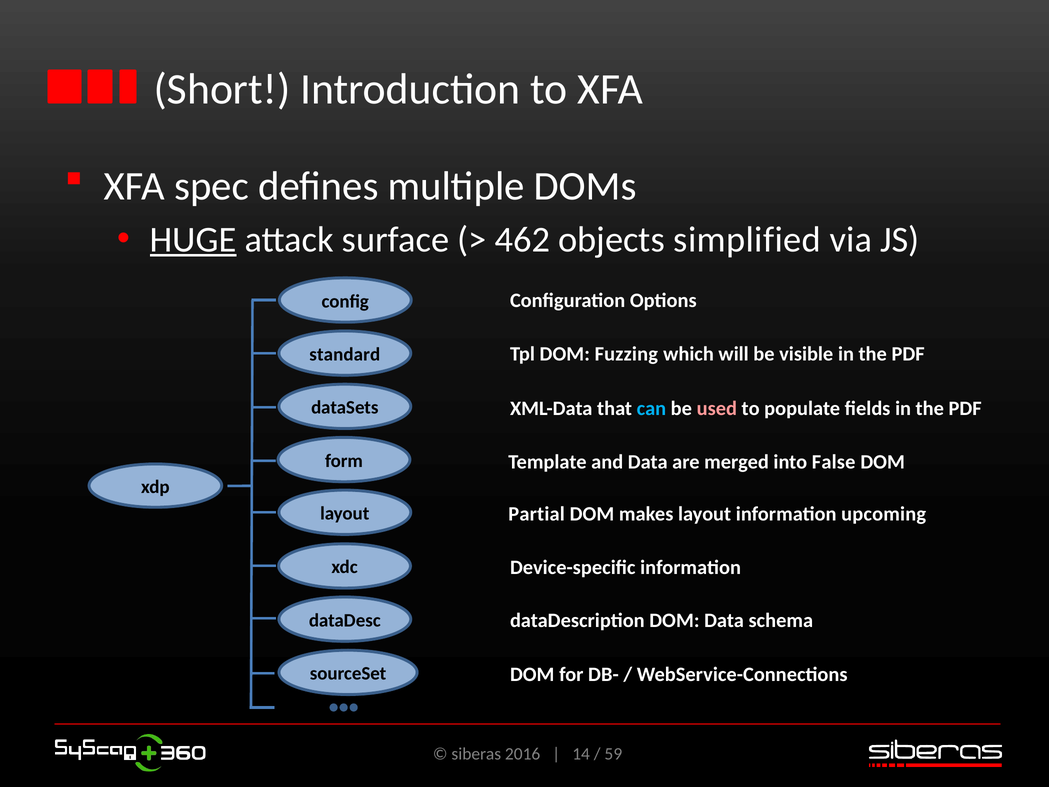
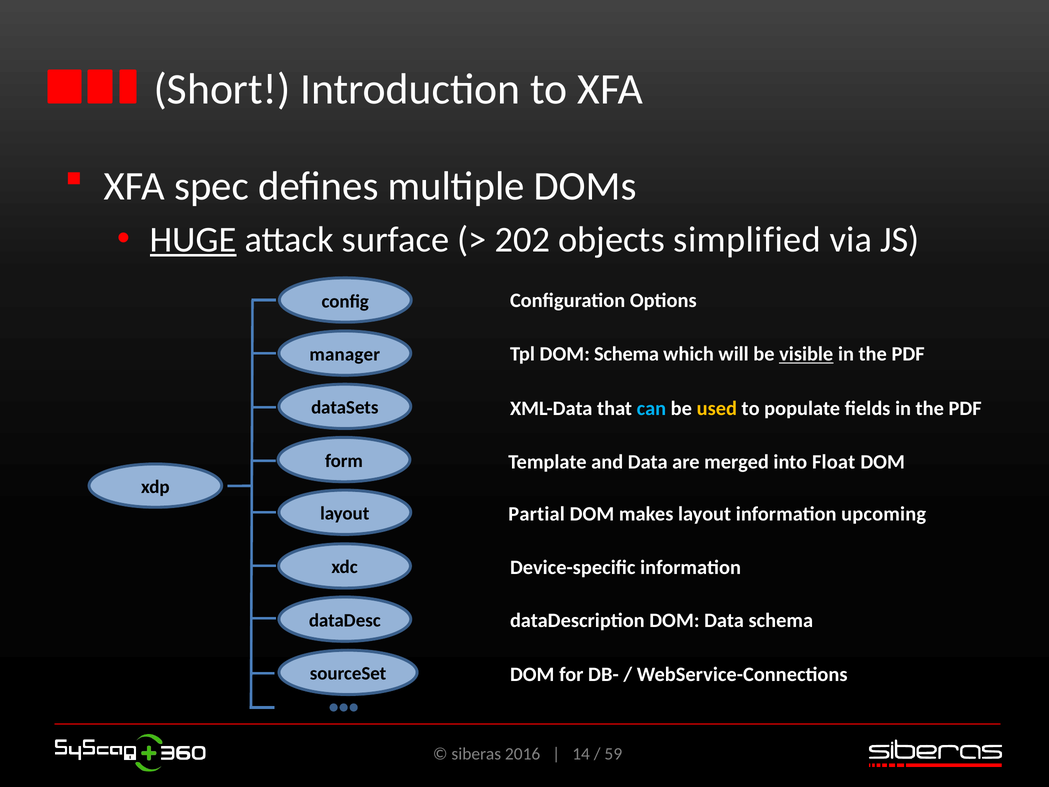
462: 462 -> 202 (522, 240)
DOM Fuzzing: Fuzzing -> Schema (627, 354)
visible underline: none -> present (806, 354)
standard: standard -> manager (345, 354)
used colour: pink -> yellow (717, 408)
False: False -> Float (834, 462)
